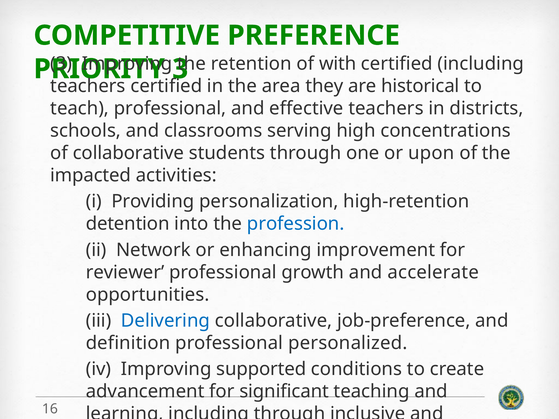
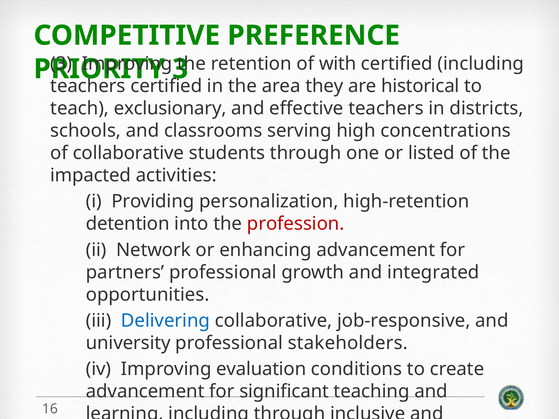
teach professional: professional -> exclusionary (170, 108)
upon: upon -> listed (431, 153)
profession colour: blue -> red (296, 224)
enhancing improvement: improvement -> advancement (376, 250)
reviewer: reviewer -> partners (125, 272)
accelerate: accelerate -> integrated (433, 272)
job-preference: job-preference -> job-responsive (404, 321)
definition: definition -> university (128, 343)
personalized: personalized -> stakeholders (348, 343)
supported: supported -> evaluation (261, 369)
